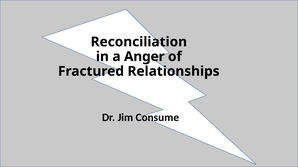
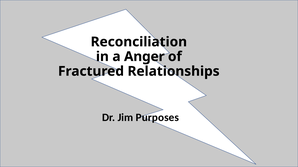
Consume: Consume -> Purposes (157, 118)
